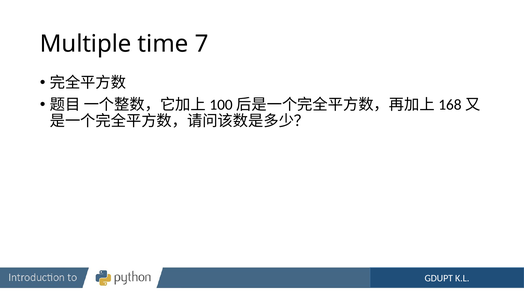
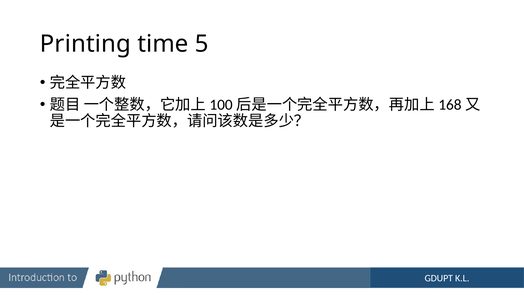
Multiple: Multiple -> Printing (86, 44)
7: 7 -> 5 (202, 44)
